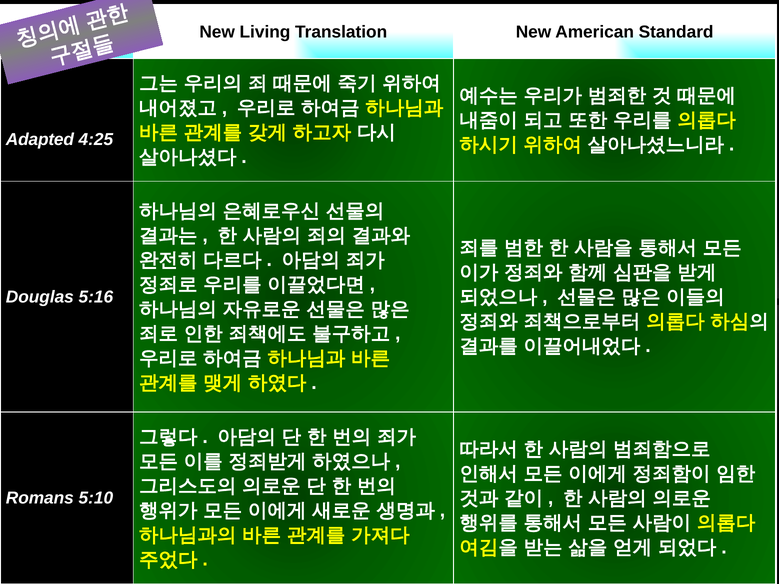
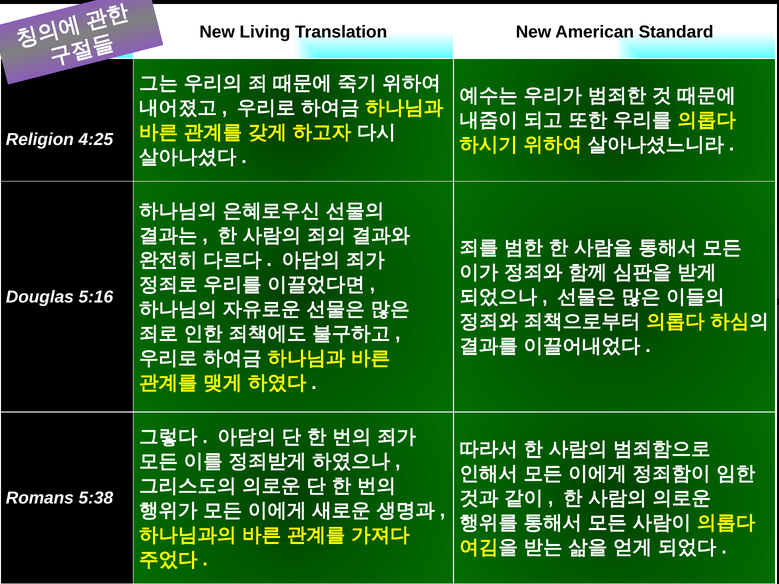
Adapted: Adapted -> Religion (40, 139)
5:10: 5:10 -> 5:38 (96, 498)
